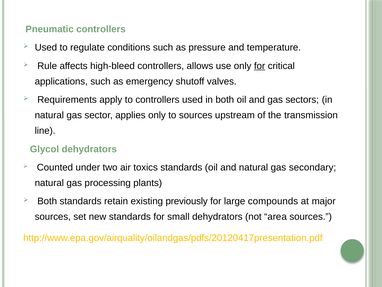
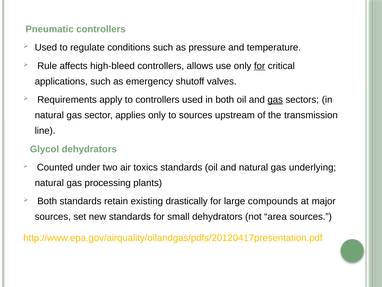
gas underline: none -> present (275, 100)
secondary: secondary -> underlying (313, 167)
previously: previously -> drastically (187, 201)
